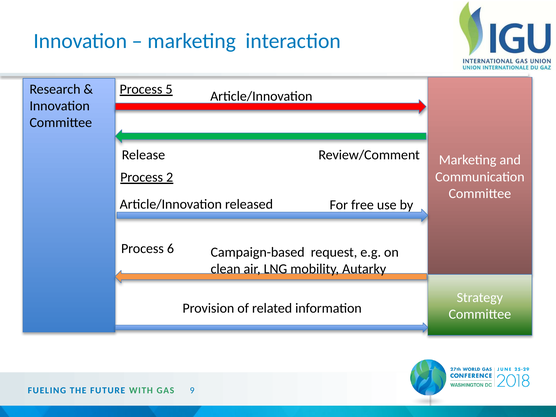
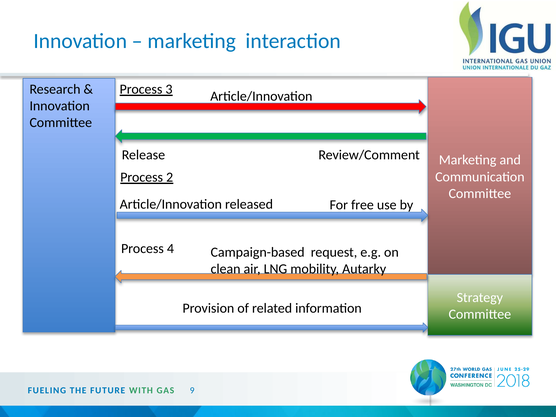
5: 5 -> 3 (169, 89)
6: 6 -> 4 (170, 249)
